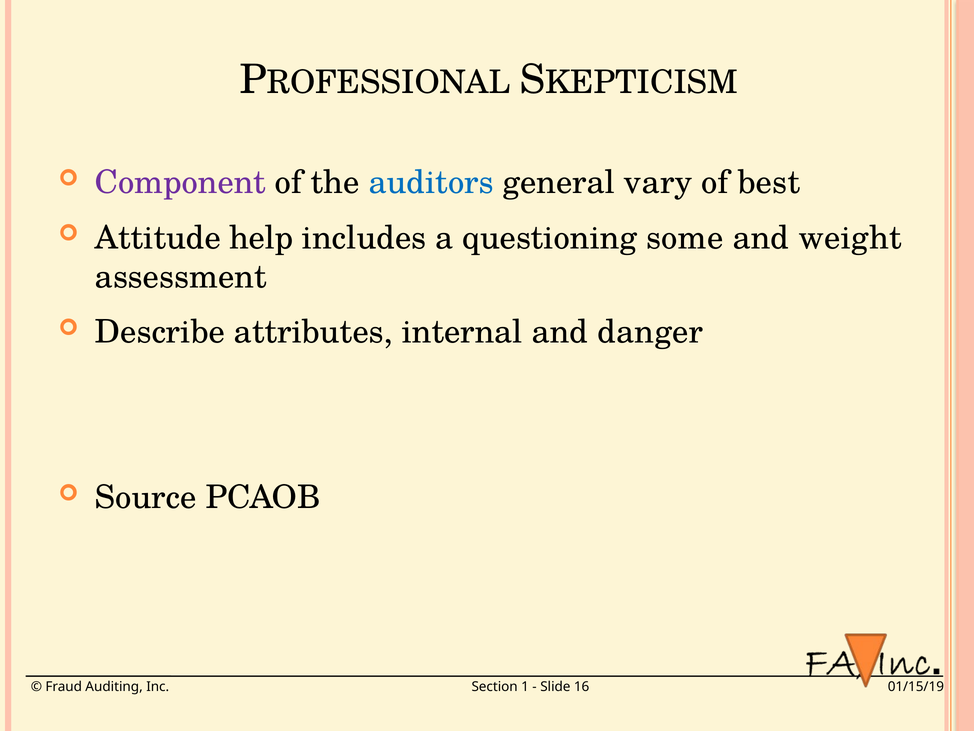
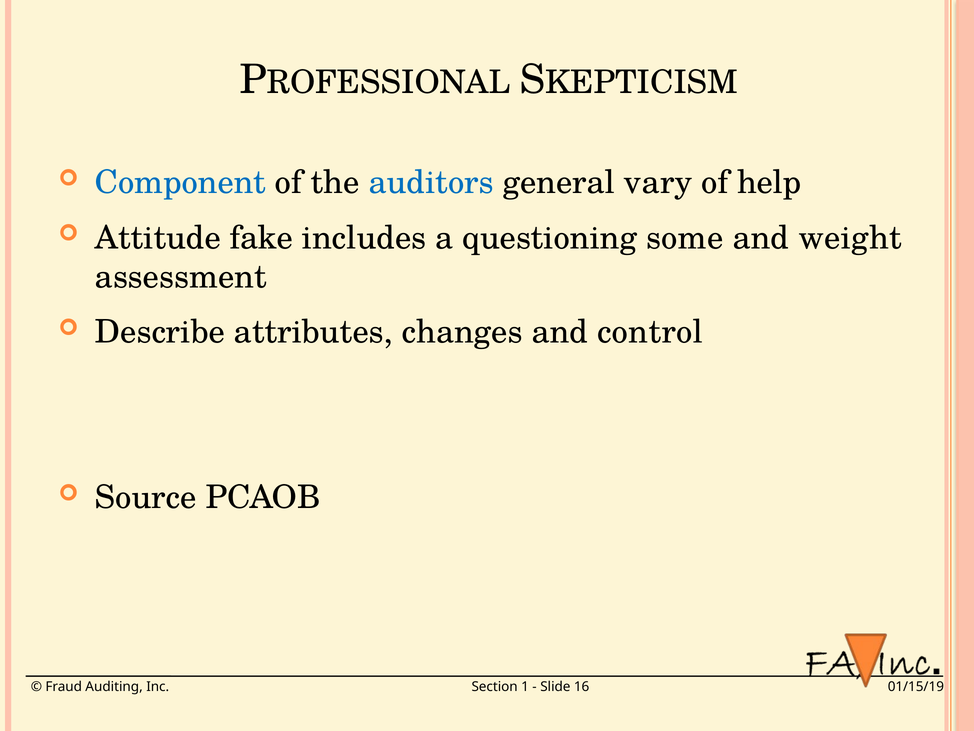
Component colour: purple -> blue (181, 182)
best: best -> help (769, 182)
help: help -> fake (261, 238)
internal: internal -> changes (462, 332)
danger: danger -> control (650, 332)
